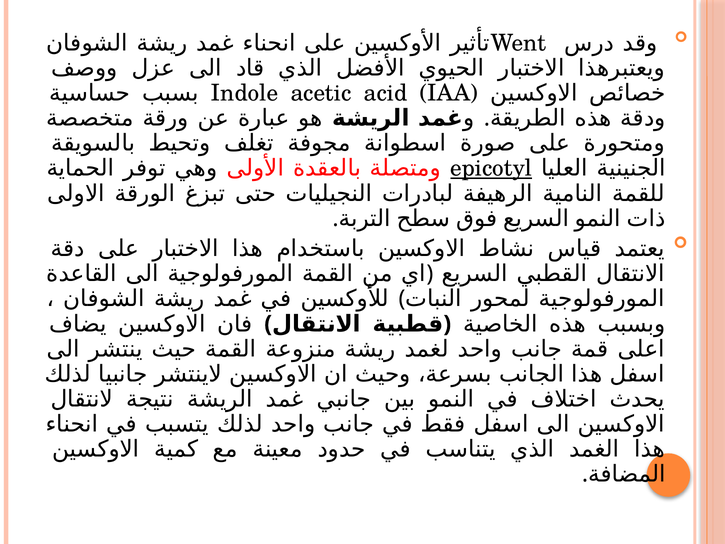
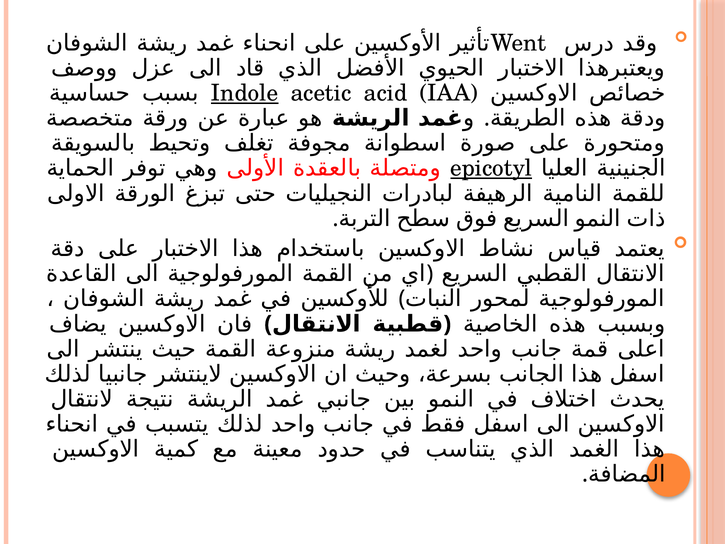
Indole underline: none -> present (245, 93)
